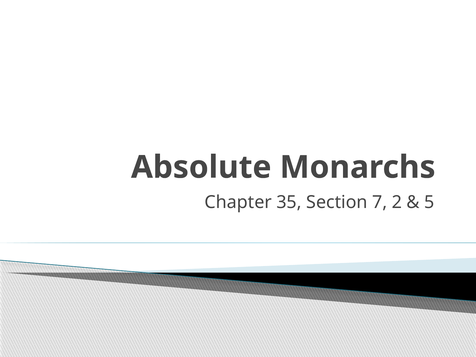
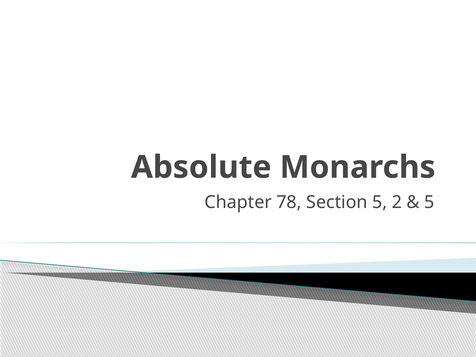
35: 35 -> 78 (289, 202)
Section 7: 7 -> 5 (380, 202)
